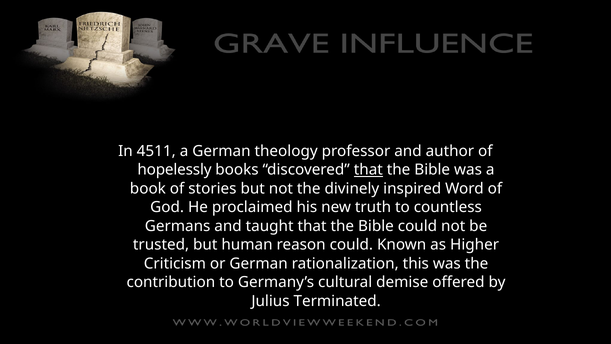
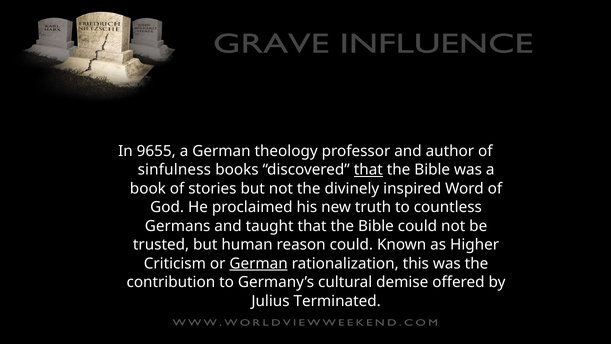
4511: 4511 -> 9655 (156, 151)
hopelessly: hopelessly -> sinfulness (174, 170)
German underline: none -> present (259, 263)
